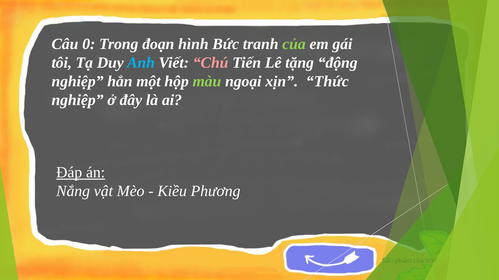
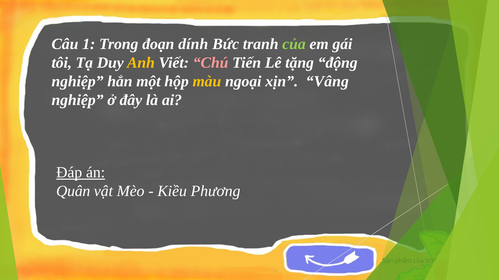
0: 0 -> 1 (89, 44)
hình: hình -> dính (193, 44)
Anh colour: light blue -> yellow (141, 63)
màu colour: light green -> yellow (207, 82)
Thức: Thức -> Vâng (327, 82)
Nắng: Nắng -> Quân (73, 191)
